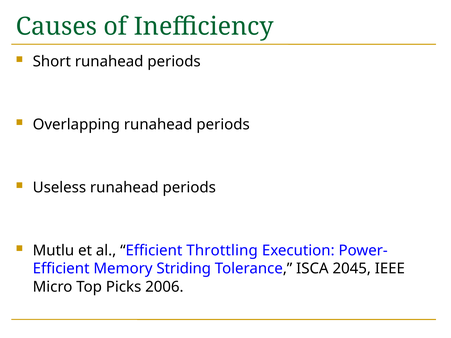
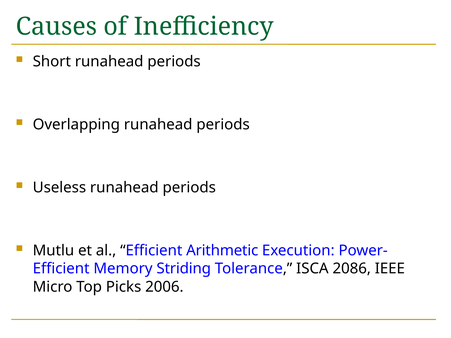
Throttling: Throttling -> Arithmetic (222, 251)
2045: 2045 -> 2086 (352, 269)
